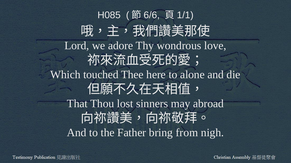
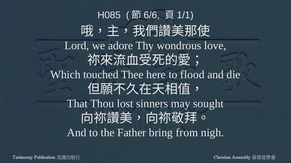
alone: alone -> flood (192, 75)
abroad: abroad -> sought (208, 104)
